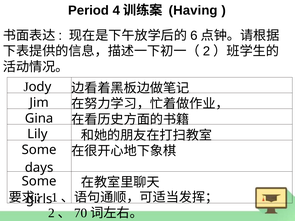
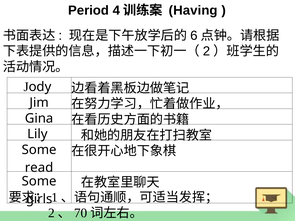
days: days -> read (39, 168)
